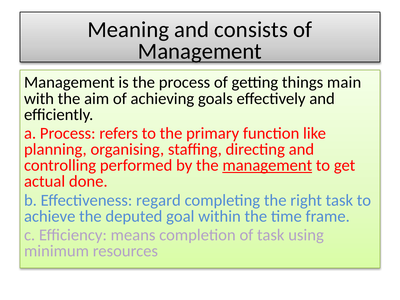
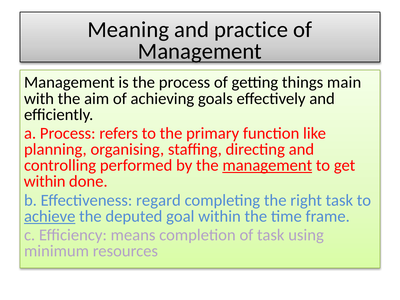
consists: consists -> practice (251, 29)
actual: actual -> within (45, 181)
achieve underline: none -> present (50, 216)
